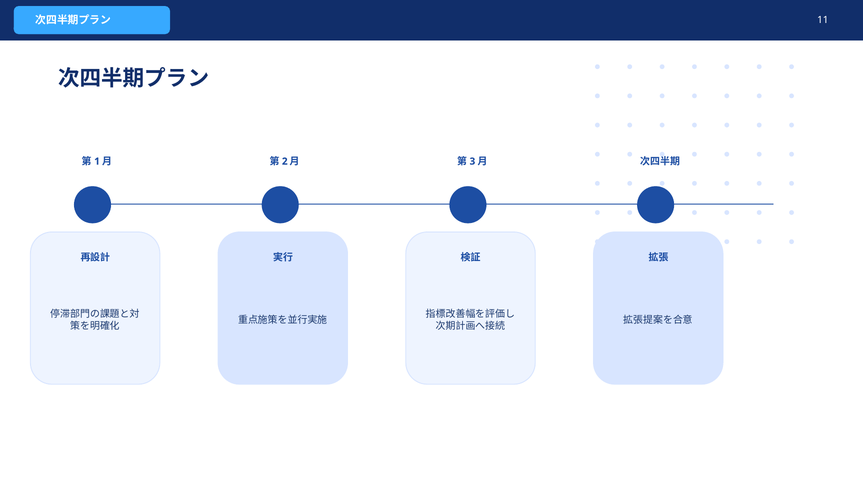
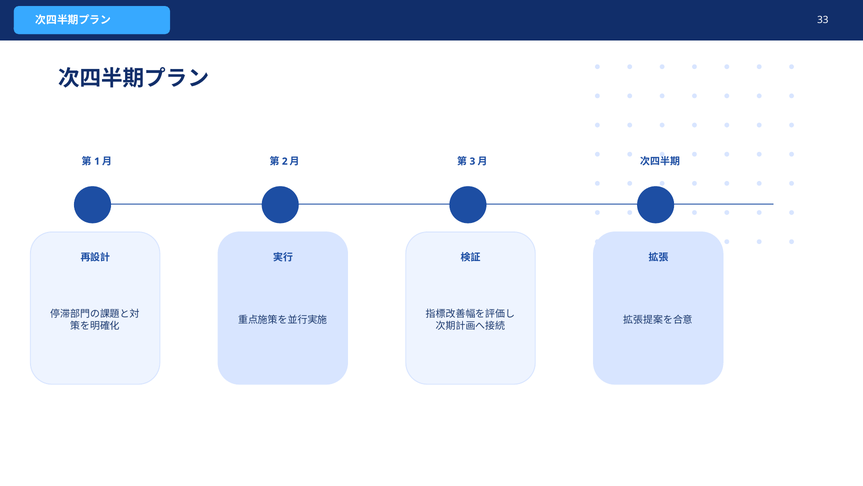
11: 11 -> 33 (823, 20)
